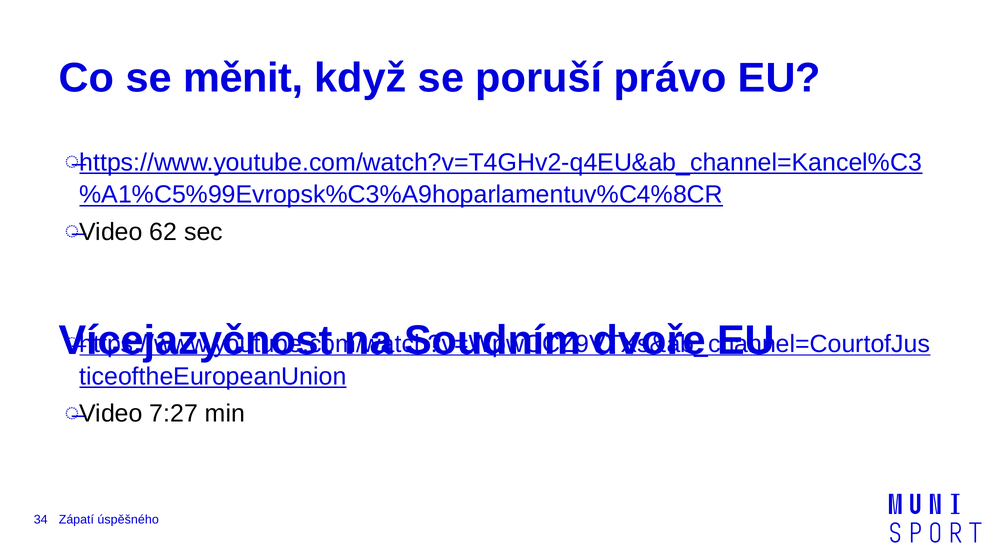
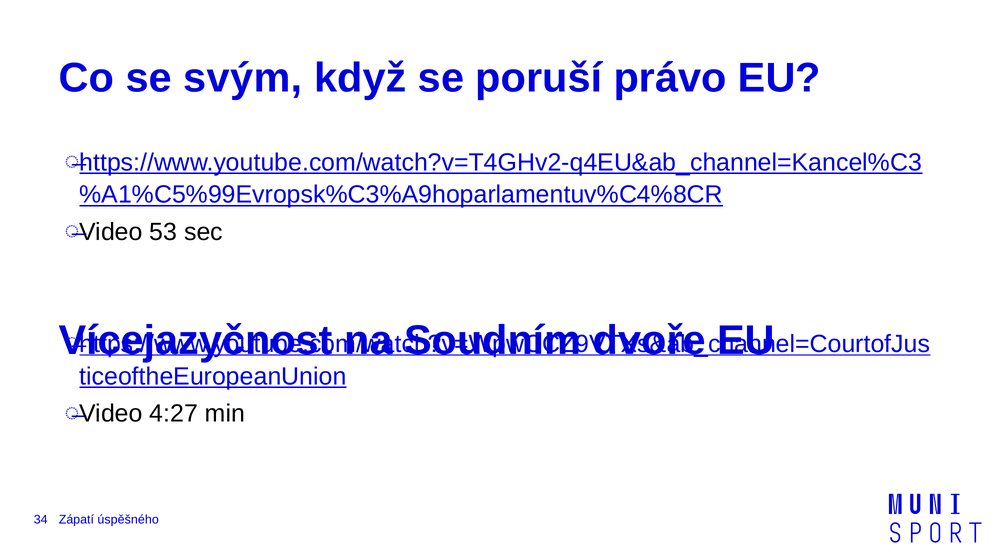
měnit: měnit -> svým (243, 78)
62: 62 -> 53 (163, 232)
7:27: 7:27 -> 4:27 (174, 414)
